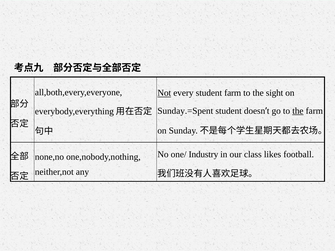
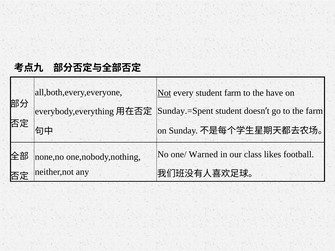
sight: sight -> have (275, 93)
the underline: present -> none (298, 111)
Industry: Industry -> Warned (203, 155)
